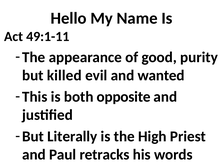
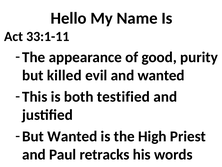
49:1-11: 49:1-11 -> 33:1-11 (48, 36)
opposite: opposite -> testified (123, 96)
But Literally: Literally -> Wanted (72, 136)
